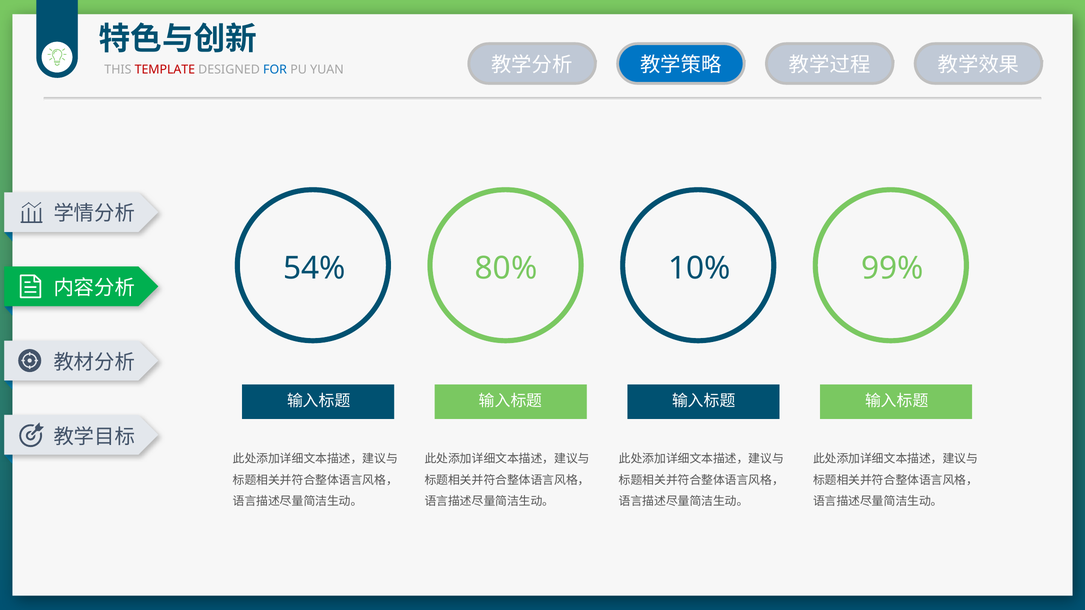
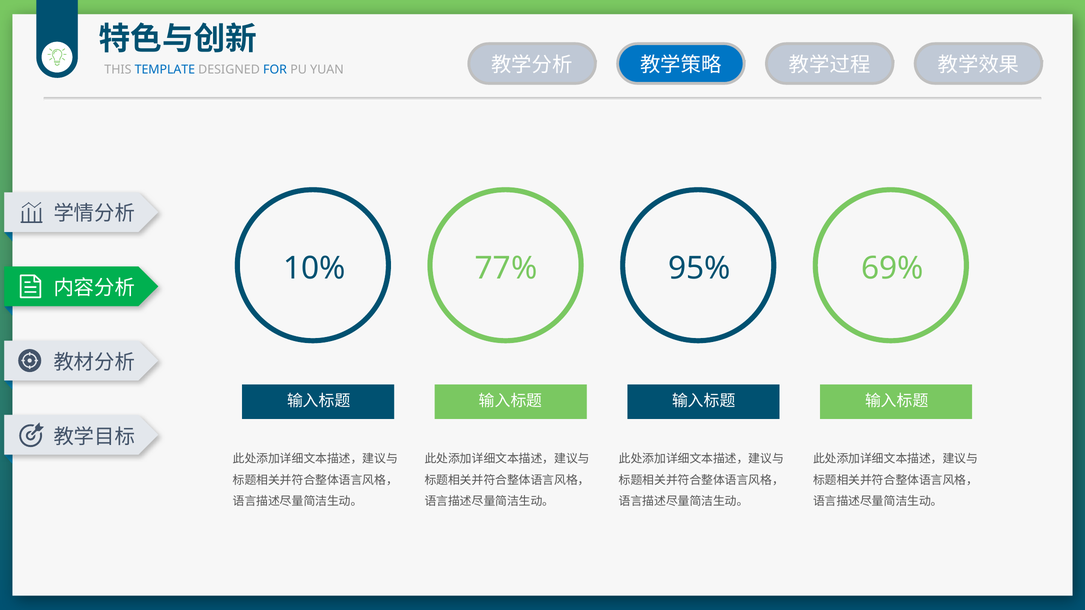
TEMPLATE colour: red -> blue (165, 69)
54%: 54% -> 10% (314, 268)
80%: 80% -> 77% (506, 268)
10%: 10% -> 95% (699, 268)
99%: 99% -> 69% (892, 268)
